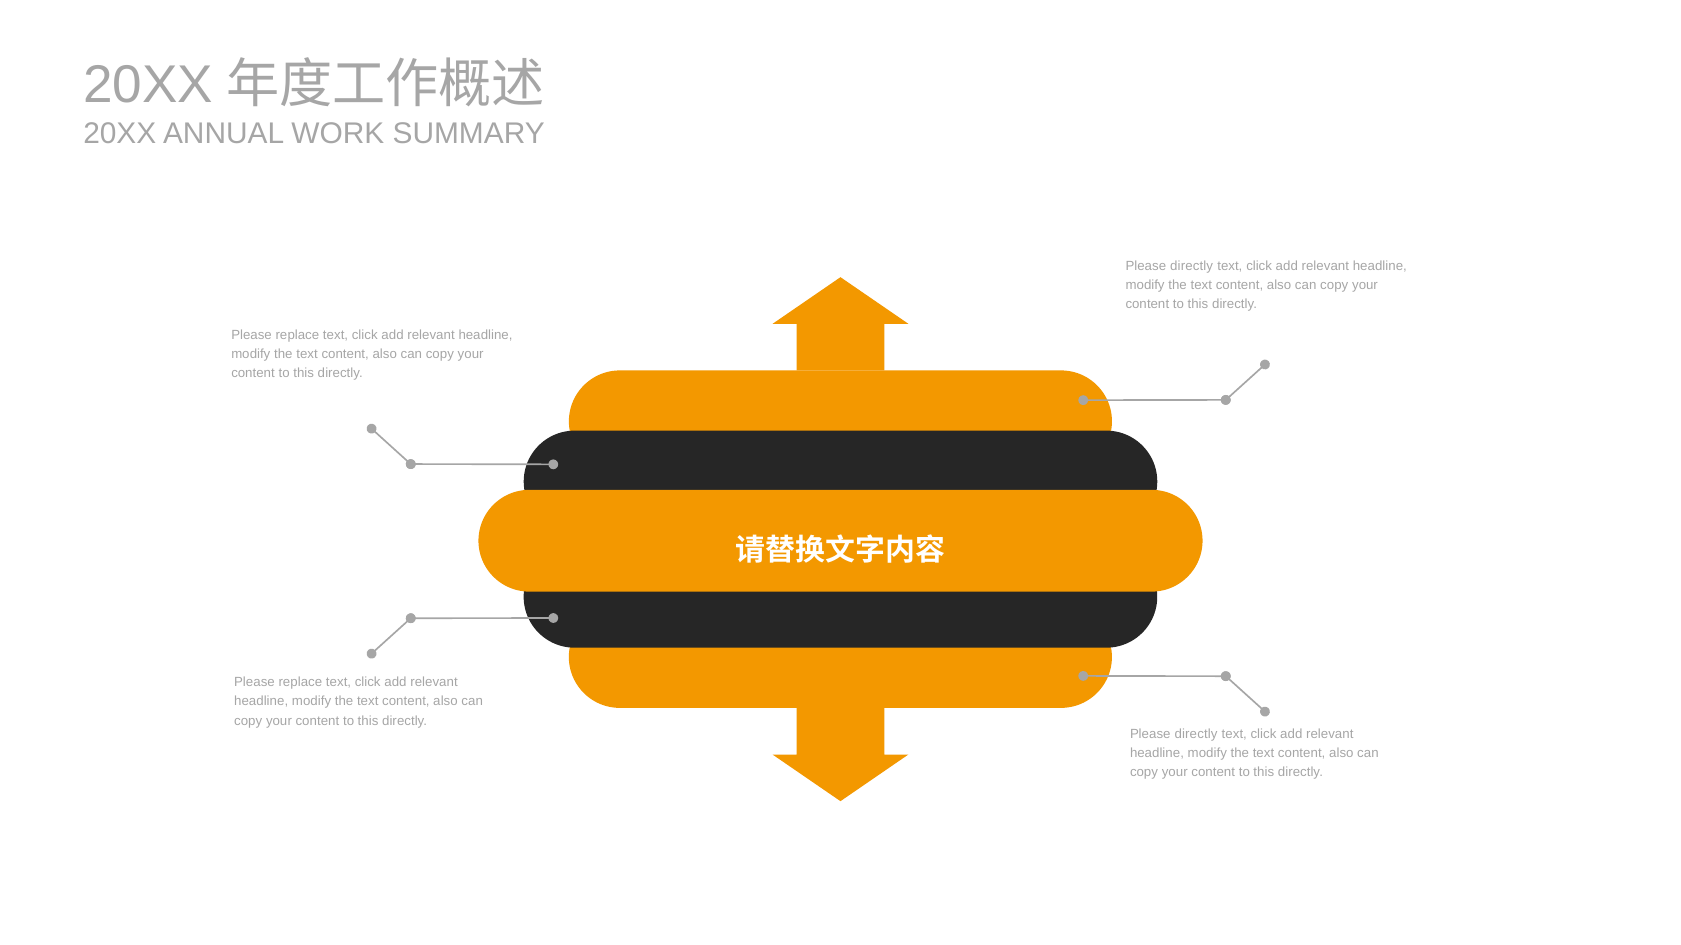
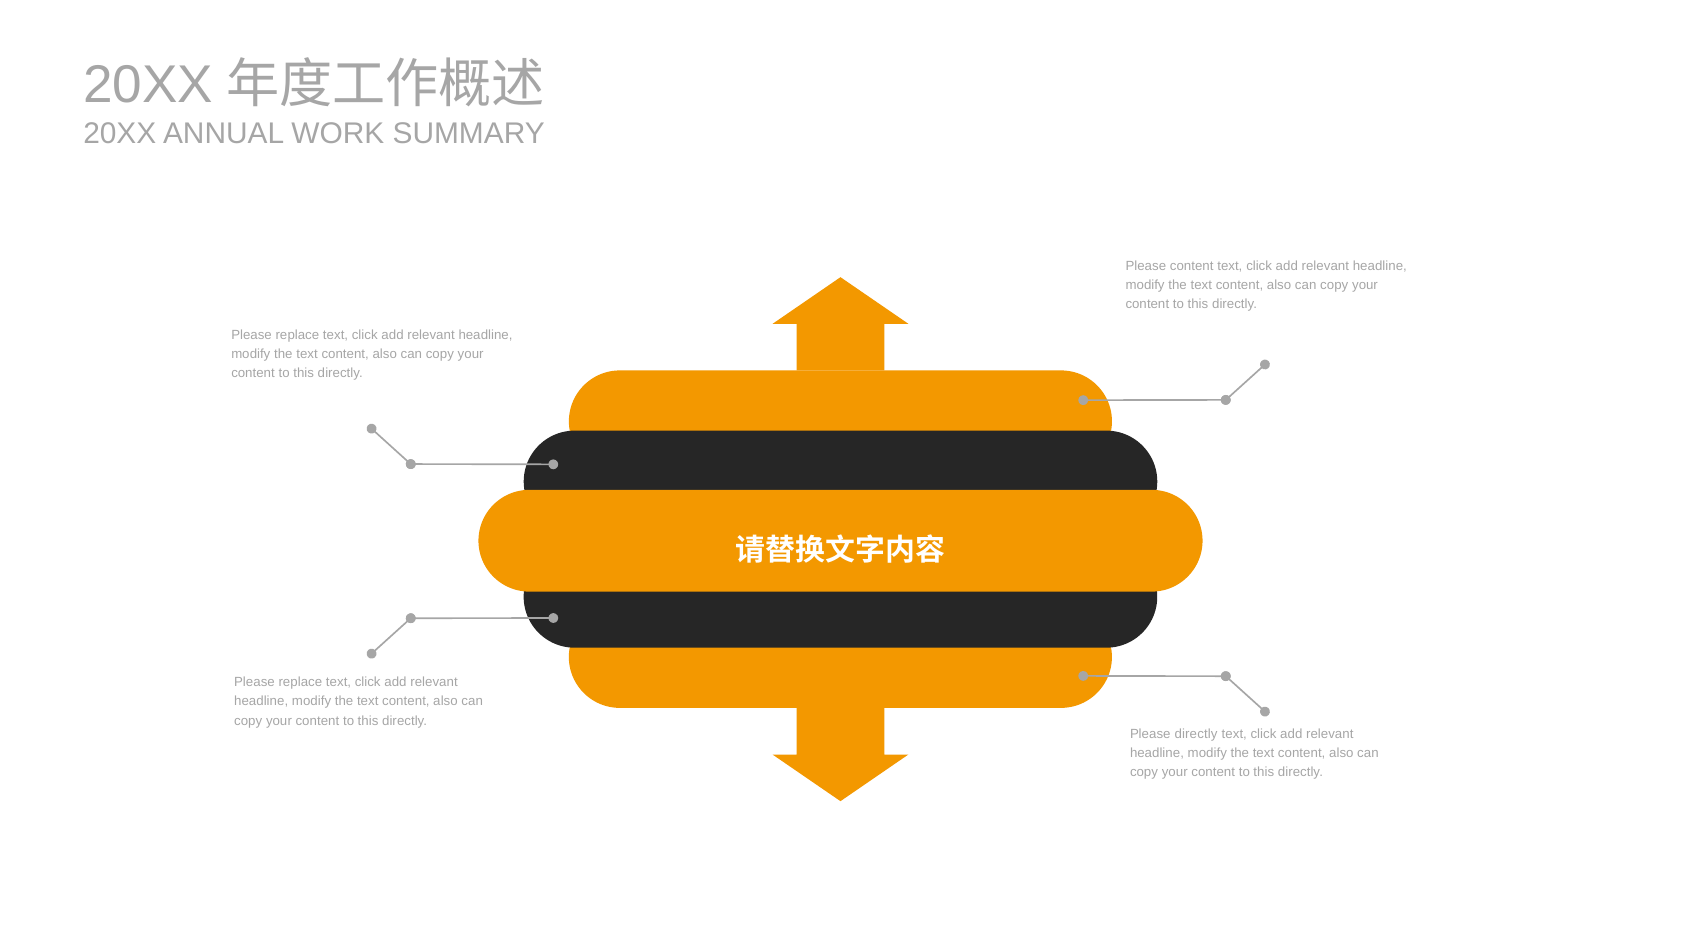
directly: directly -> content (1192, 266)
